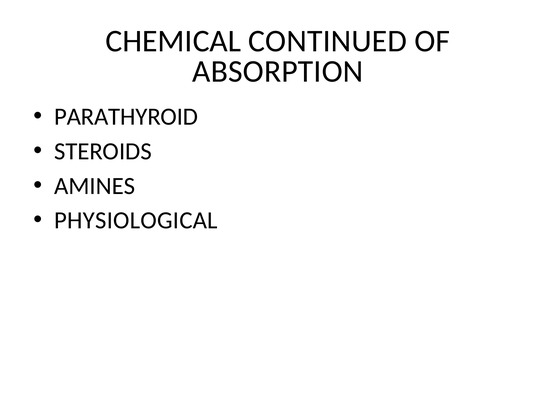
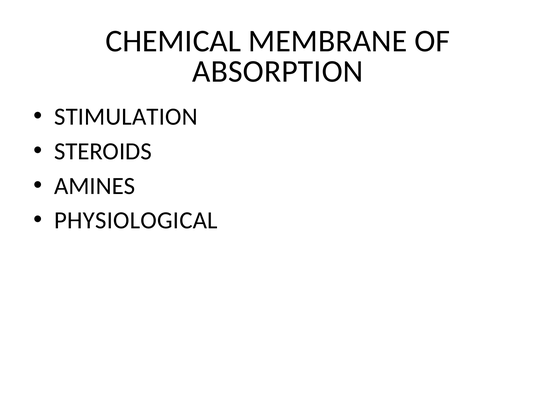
CONTINUED: CONTINUED -> MEMBRANE (328, 41)
PARATHYROID: PARATHYROID -> STIMULATION (126, 117)
